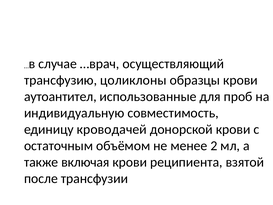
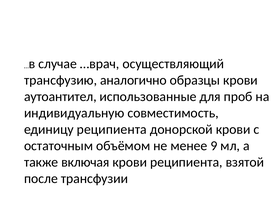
цоликлоны: цоликлоны -> аналогично (133, 80)
единицу кроводачей: кроводачей -> реципиента (112, 129)
2: 2 -> 9 (214, 146)
